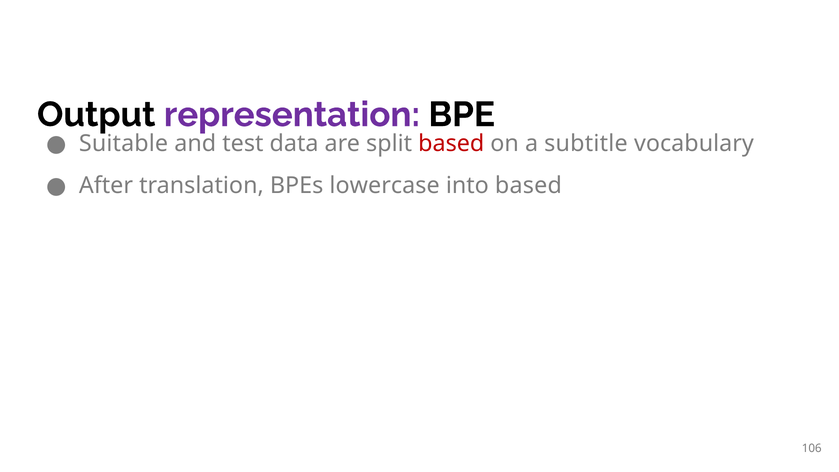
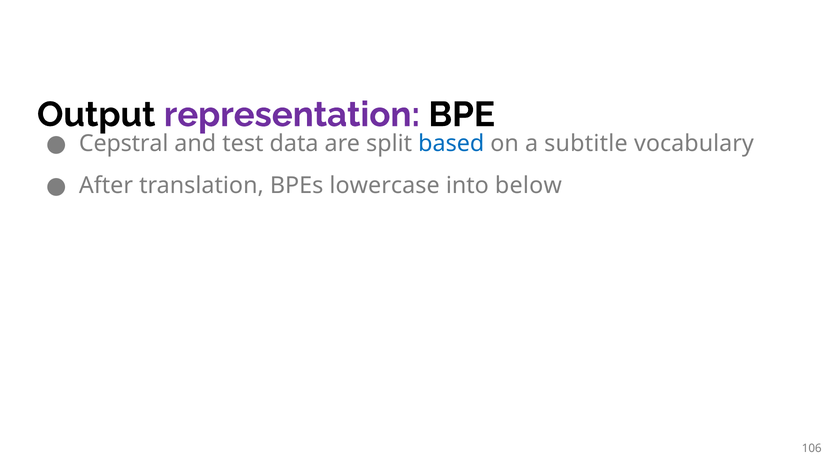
Suitable: Suitable -> Cepstral (124, 144)
based colour: red -> blue (451, 144)
into based: based -> below (528, 186)
